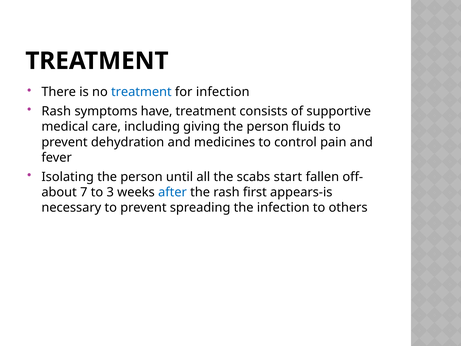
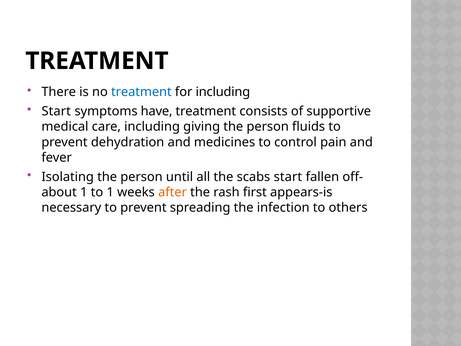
for infection: infection -> including (223, 92)
Rash: Rash -> Start (56, 111)
7: 7 -> 1 (84, 192)
to 3: 3 -> 1 (110, 192)
after colour: blue -> orange (172, 192)
